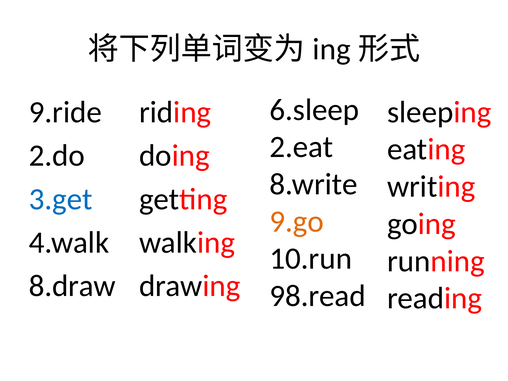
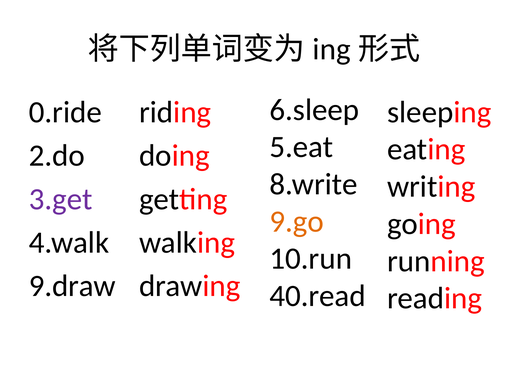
9.ride: 9.ride -> 0.ride (65, 112)
2.eat: 2.eat -> 5.eat (301, 147)
3.get colour: blue -> purple (61, 199)
8.draw: 8.draw -> 9.draw (72, 286)
98.read: 98.read -> 40.read (318, 296)
